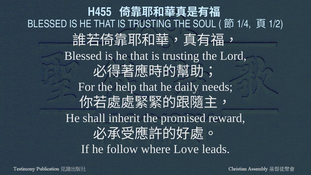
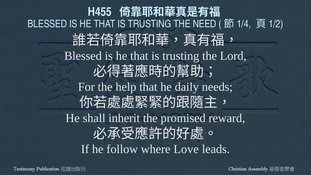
SOUL: SOUL -> NEED (205, 24)
